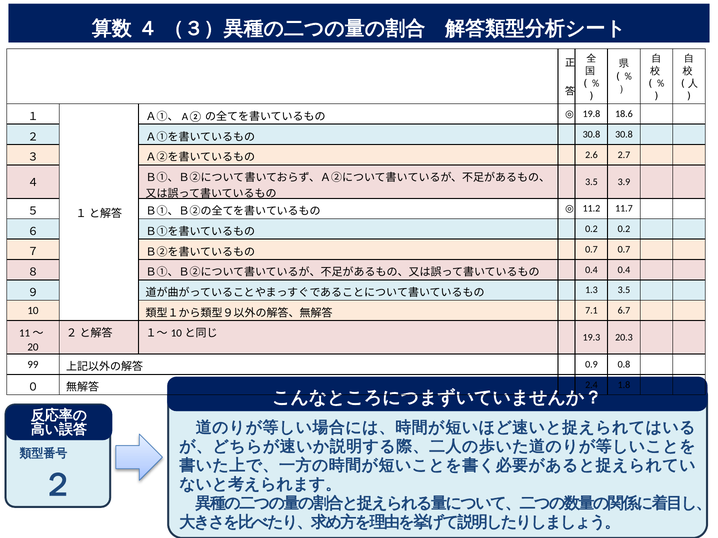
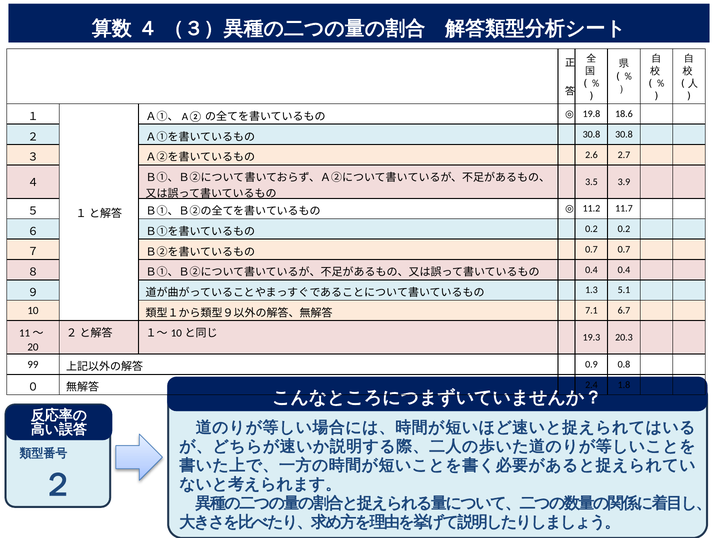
1.3 3.5: 3.5 -> 5.1 (624, 290)
